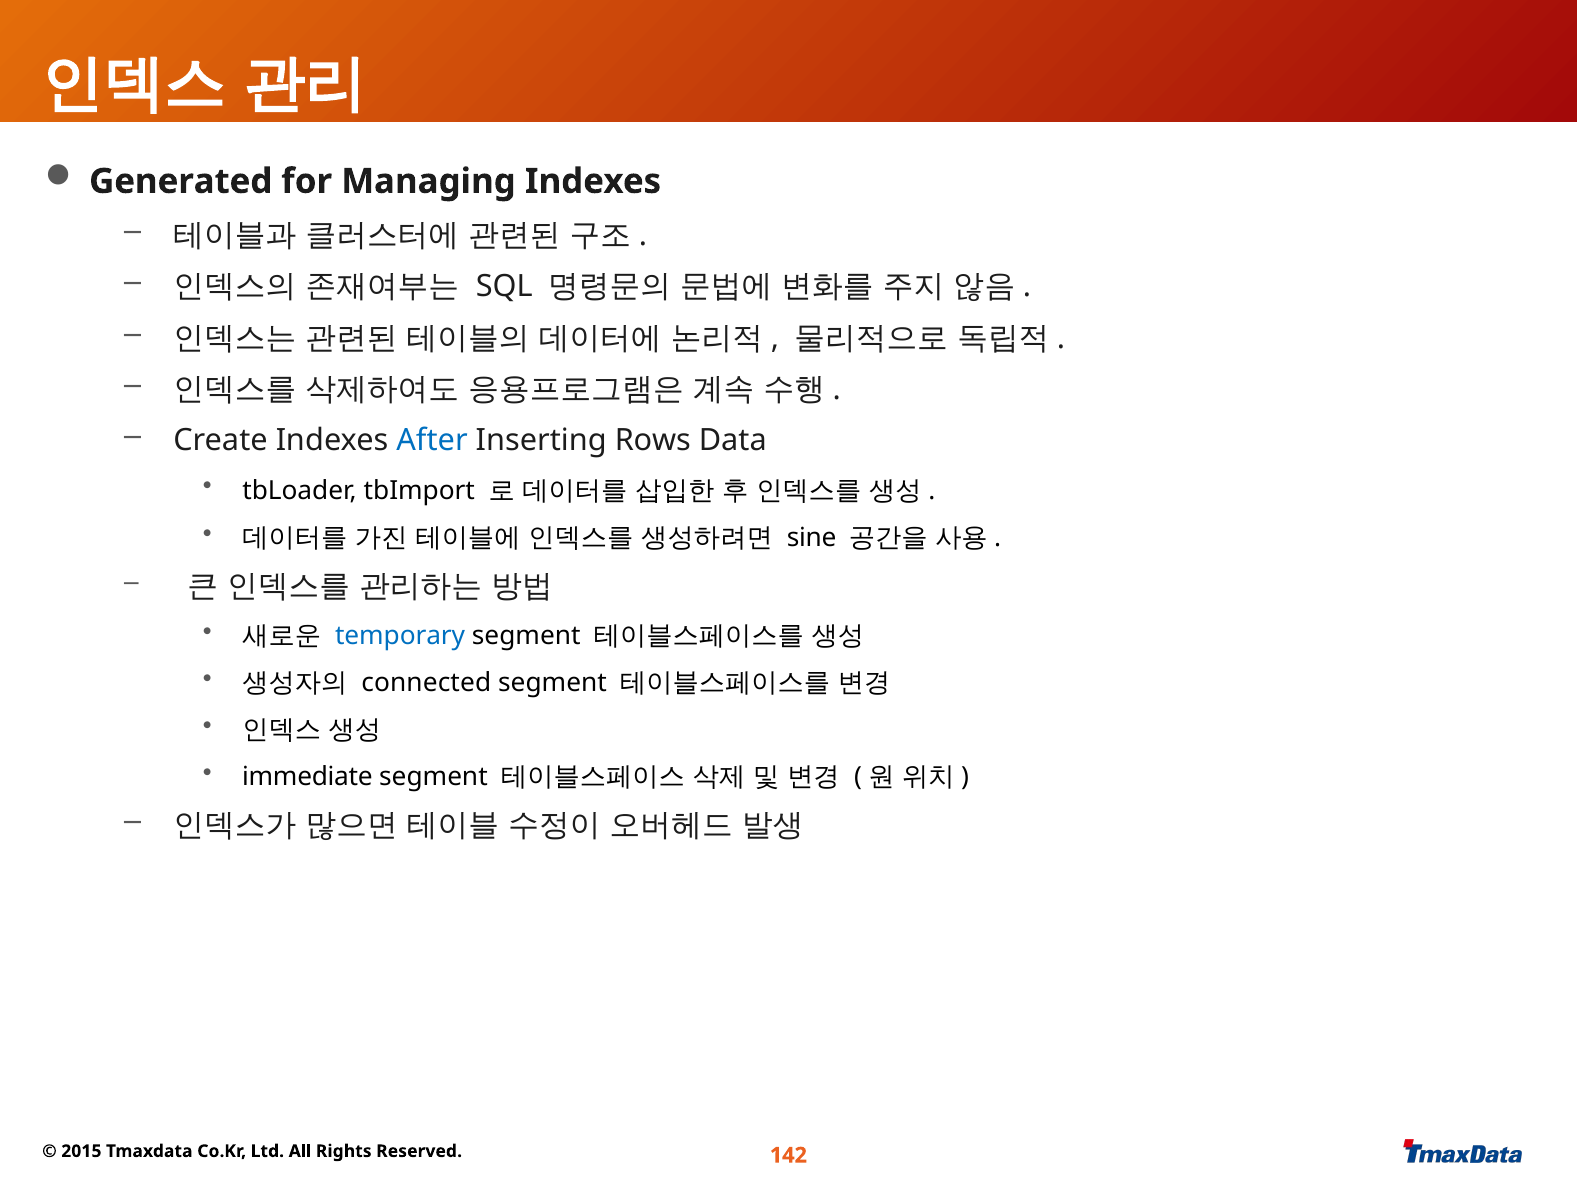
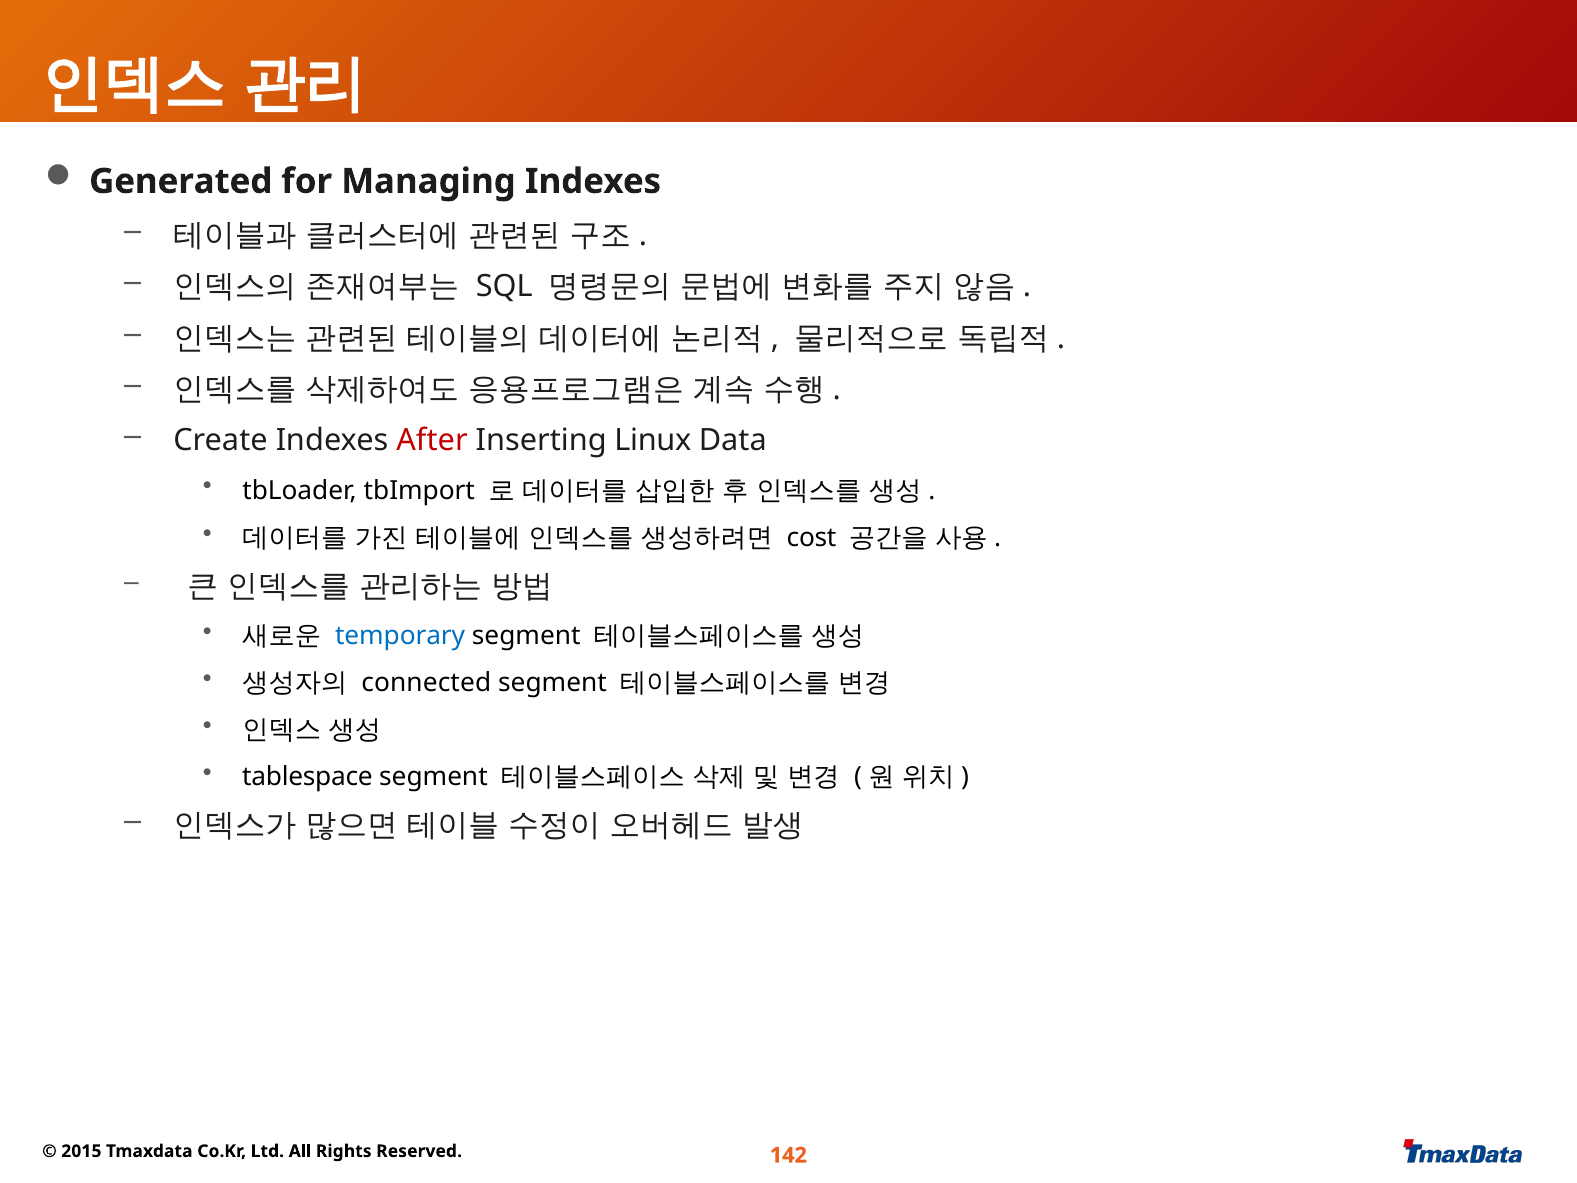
After colour: blue -> red (432, 440)
Rows: Rows -> Linux (653, 440)
sine: sine -> cost (812, 538)
immediate: immediate -> tablespace (307, 777)
